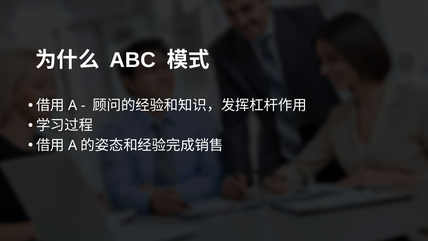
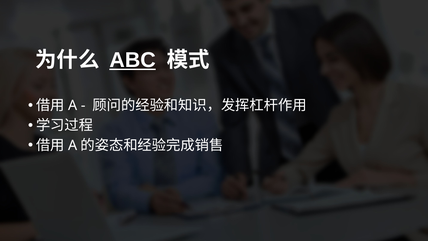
ABC underline: none -> present (133, 60)
